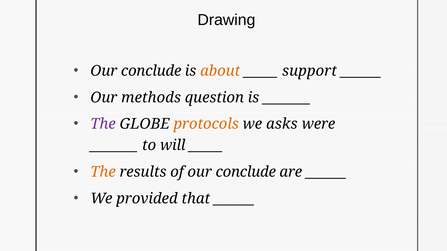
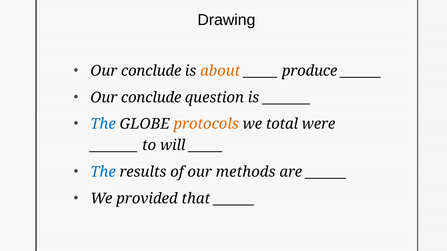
support: support -> produce (310, 71)
methods: methods -> conclude (151, 98)
The colour: purple -> blue (103, 124)
asks: asks -> total (282, 124)
The colour: orange -> blue (103, 172)
of our conclude: conclude -> methods (246, 172)
